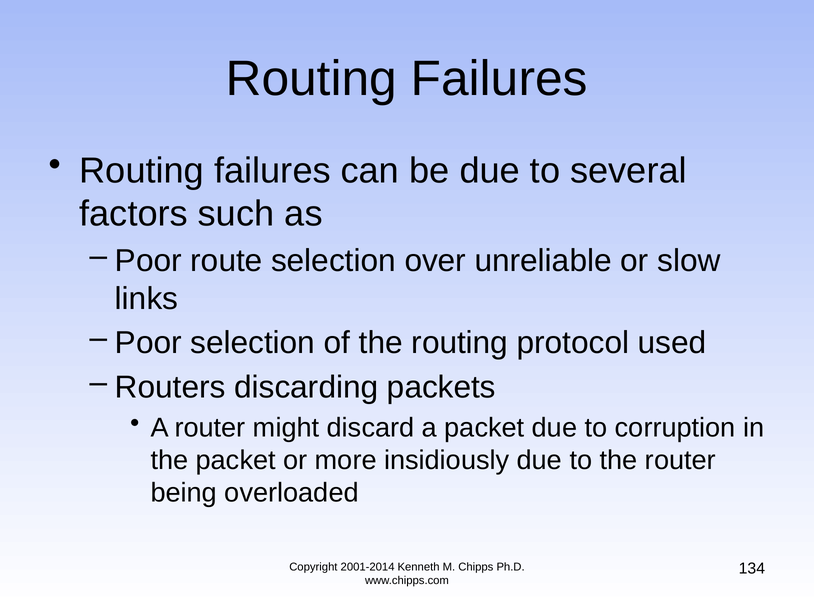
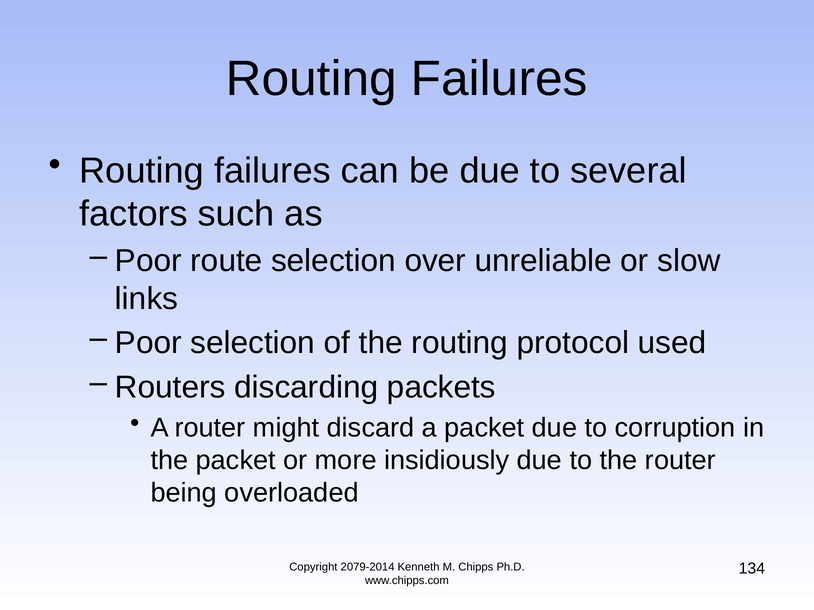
2001-2014: 2001-2014 -> 2079-2014 (368, 568)
